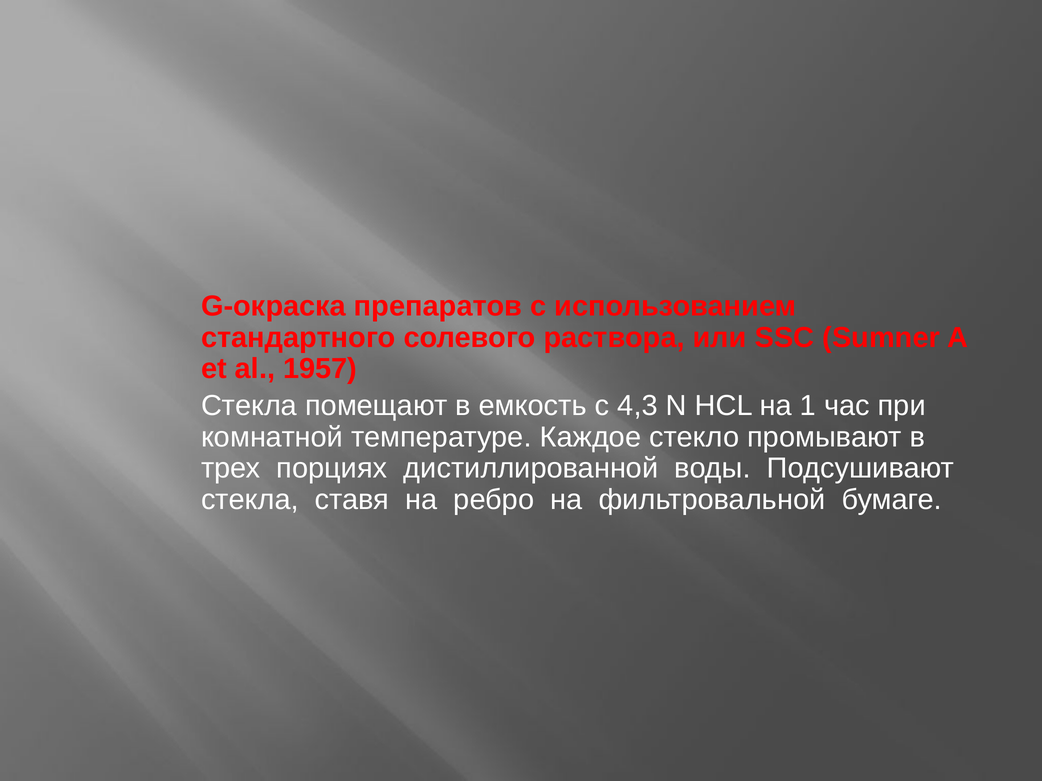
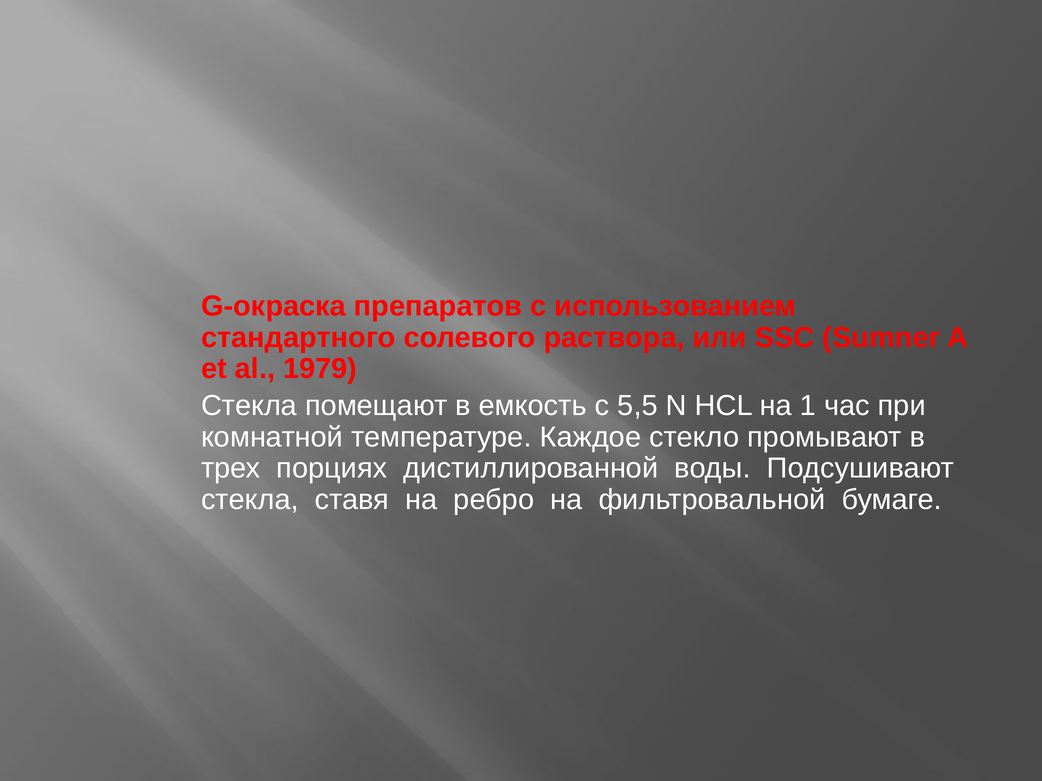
1957: 1957 -> 1979 (320, 369)
4,3: 4,3 -> 5,5 (638, 406)
